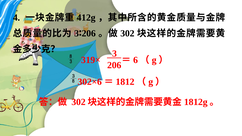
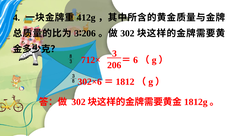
319×: 319× -> 712× (91, 60)
